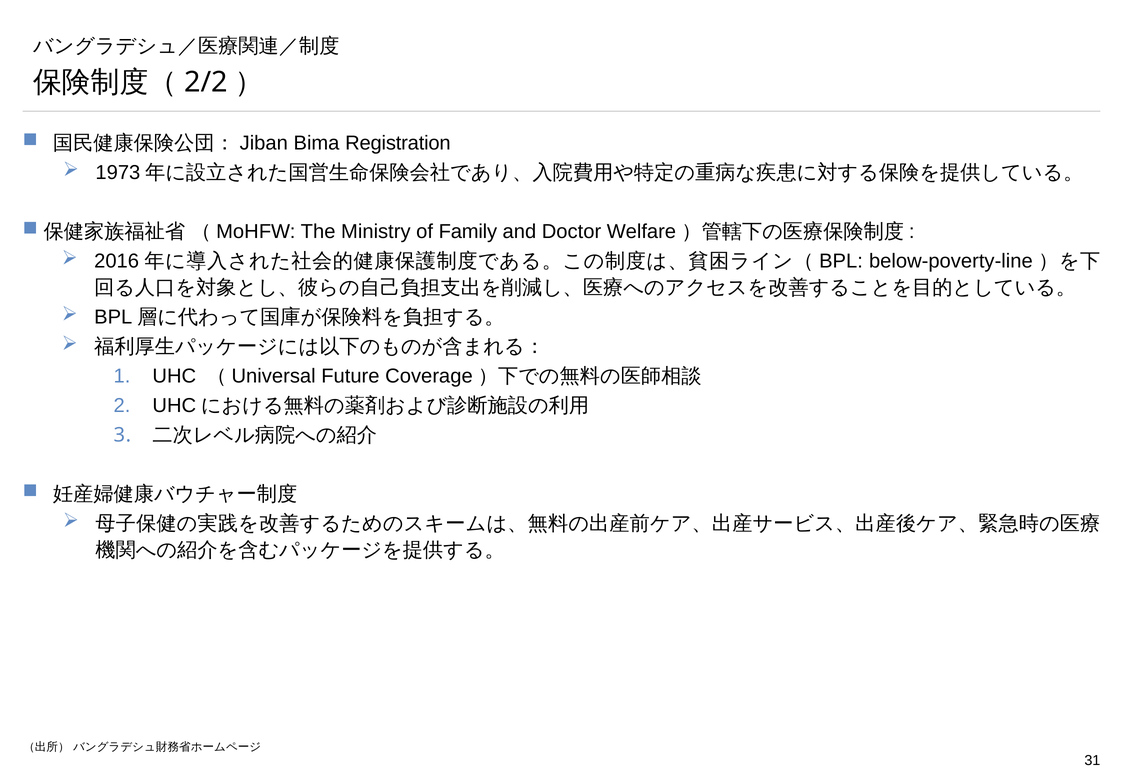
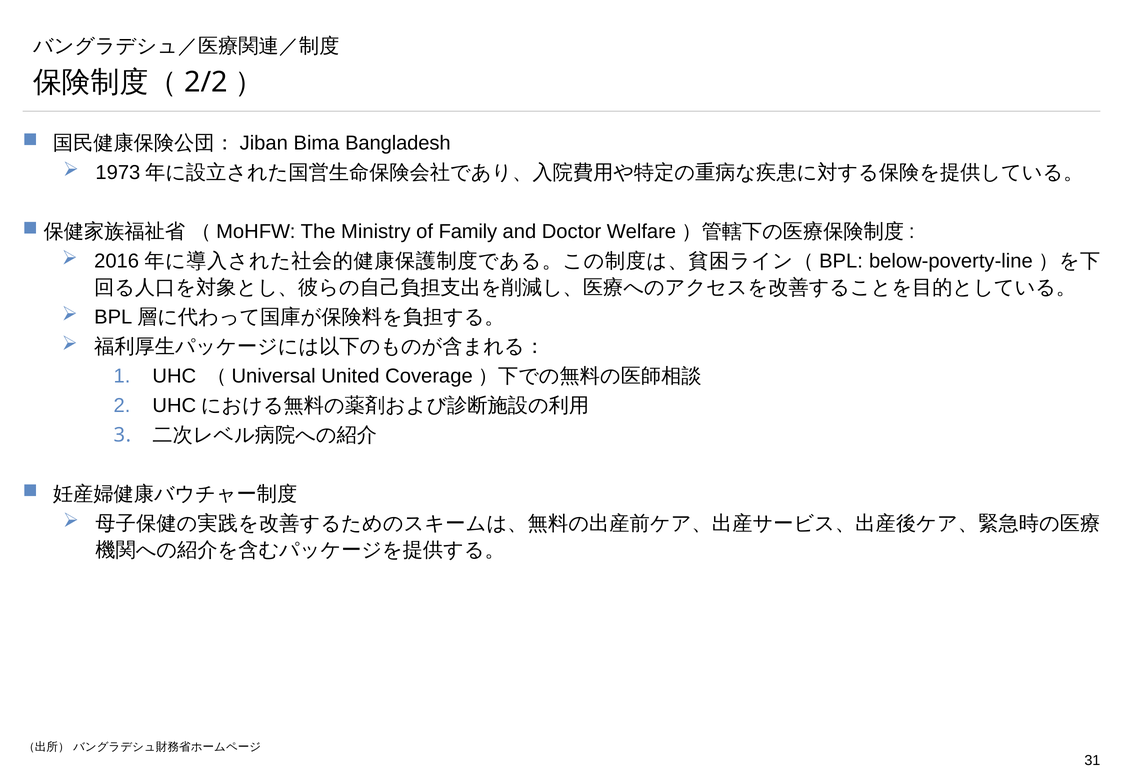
Registration: Registration -> Bangladesh (398, 143)
Future: Future -> United (350, 377)
